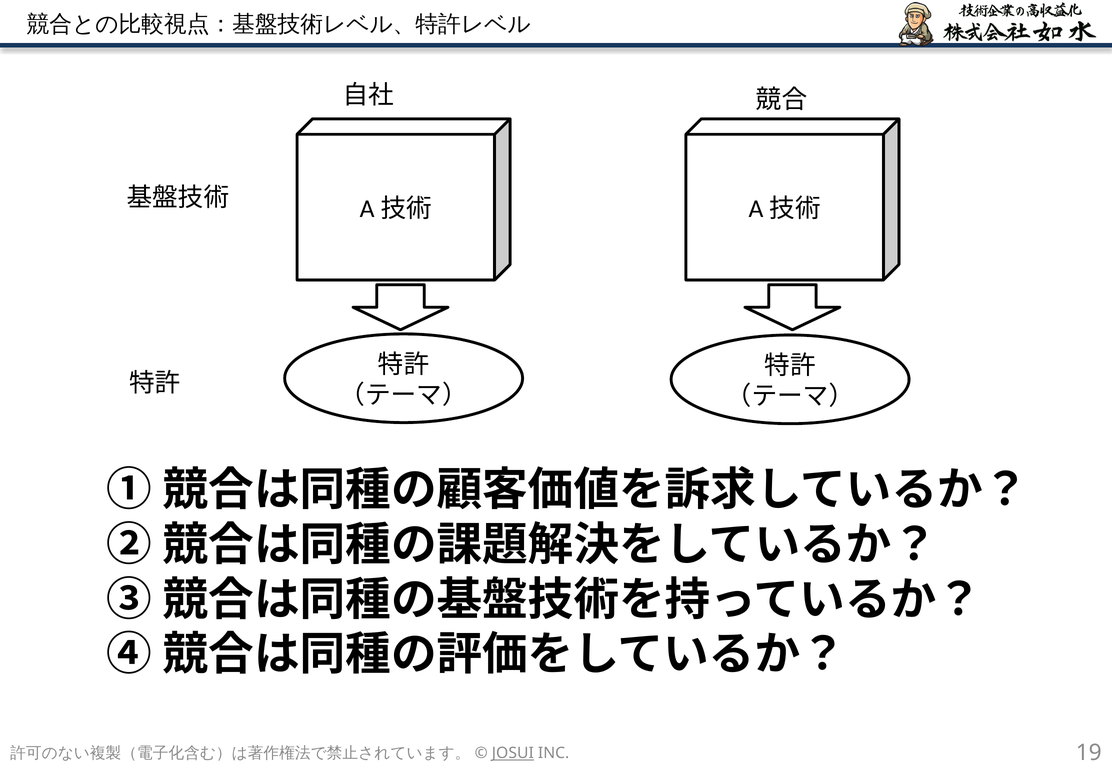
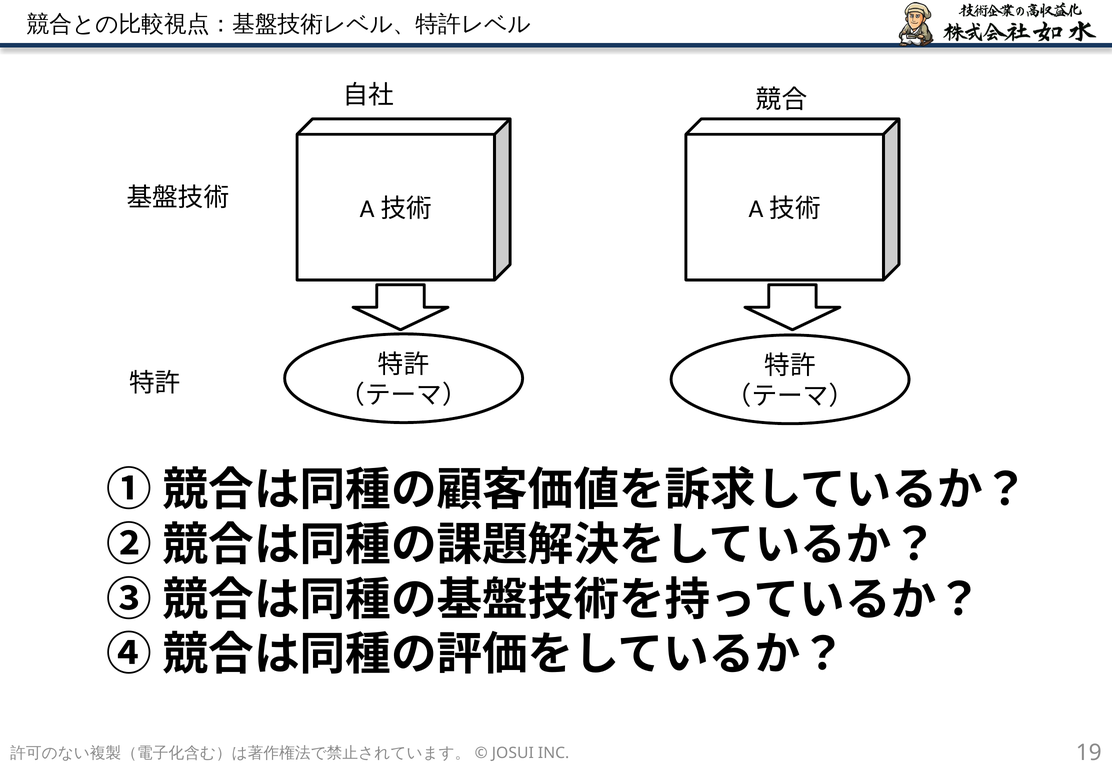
JOSUI underline: present -> none (513, 753)
